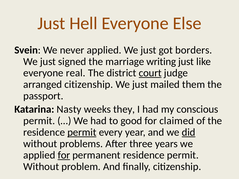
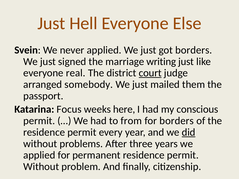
arranged citizenship: citizenship -> somebody (89, 85)
Nasty: Nasty -> Focus (69, 109)
they: they -> here (124, 109)
good: good -> from (131, 121)
for claimed: claimed -> borders (177, 121)
permit underline: present -> none (82, 132)
for underline: present -> none (64, 155)
